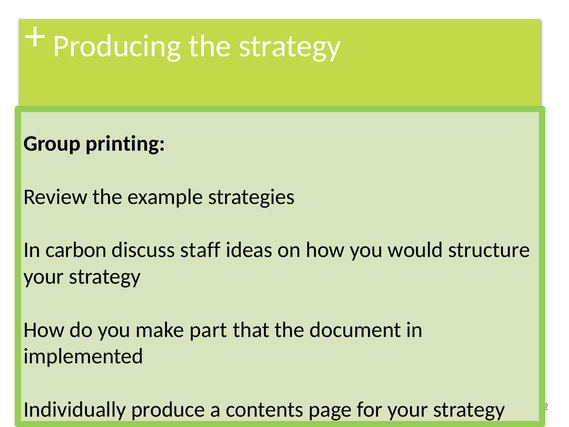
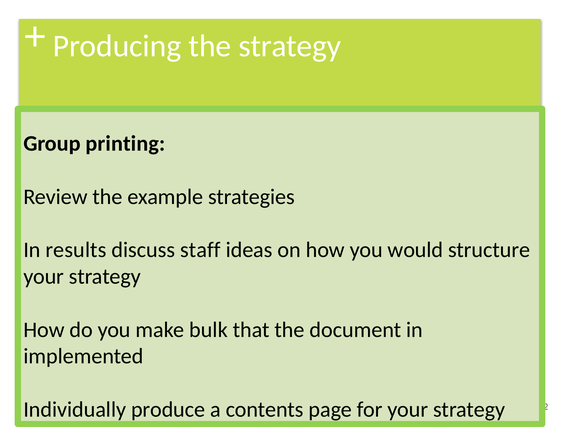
carbon: carbon -> results (76, 250)
part: part -> bulk (208, 330)
